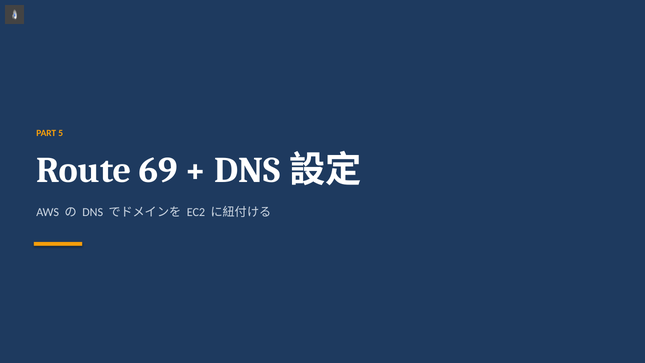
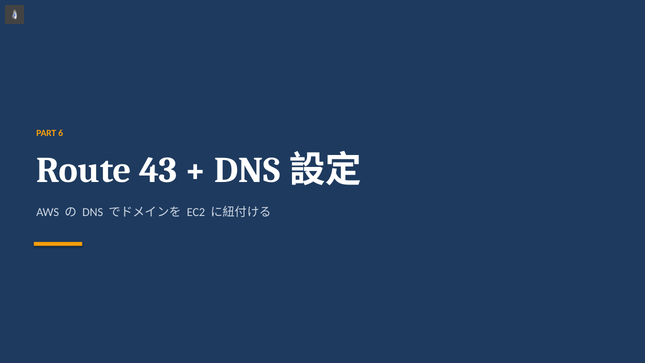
5: 5 -> 6 (61, 133)
69: 69 -> 43 (158, 170)
